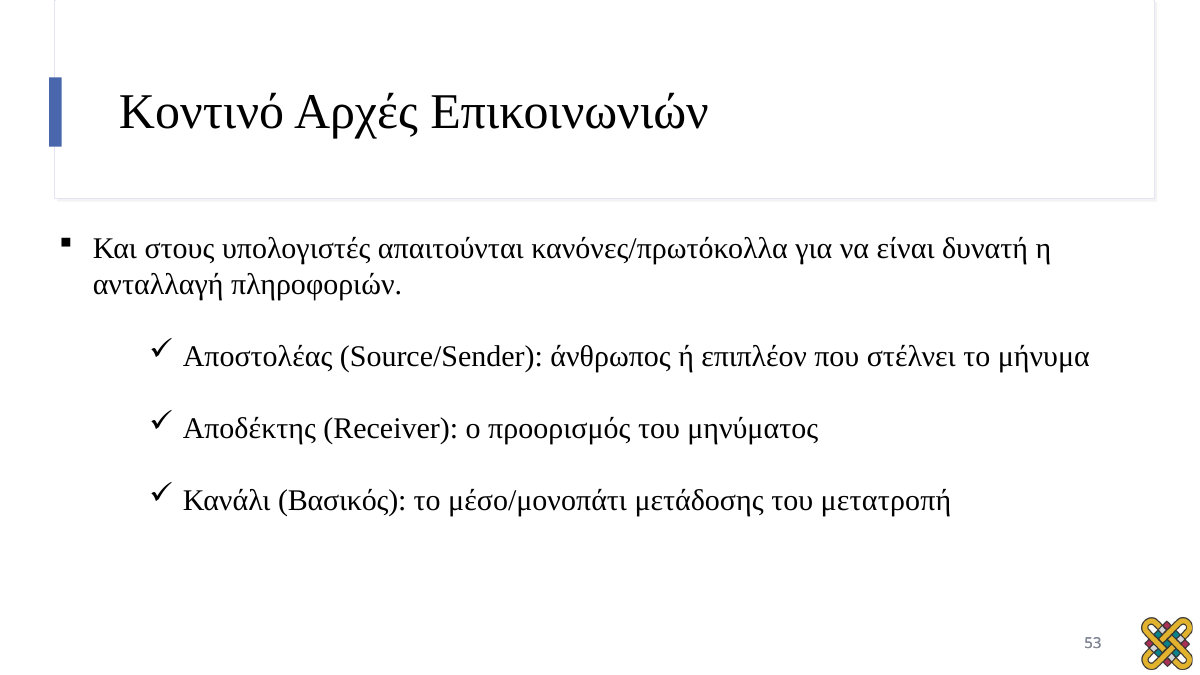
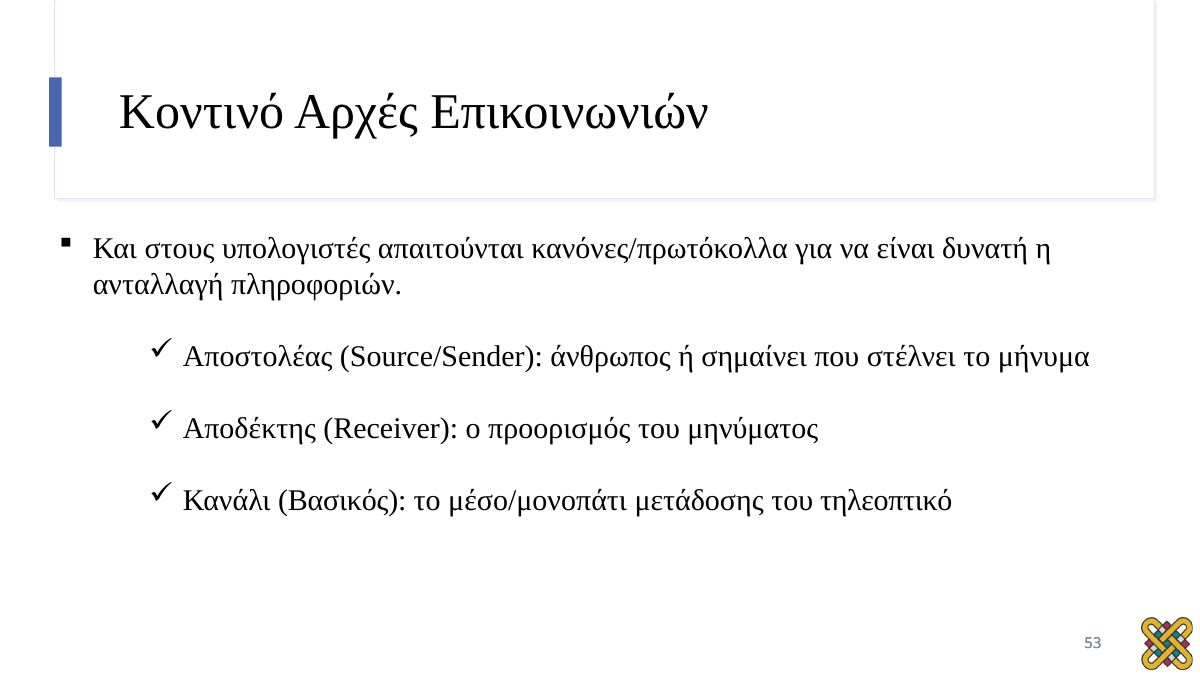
επιπλέον: επιπλέον -> σημαίνει (754, 357)
μετατροπή: μετατροπή -> τηλεοπτικό (886, 501)
